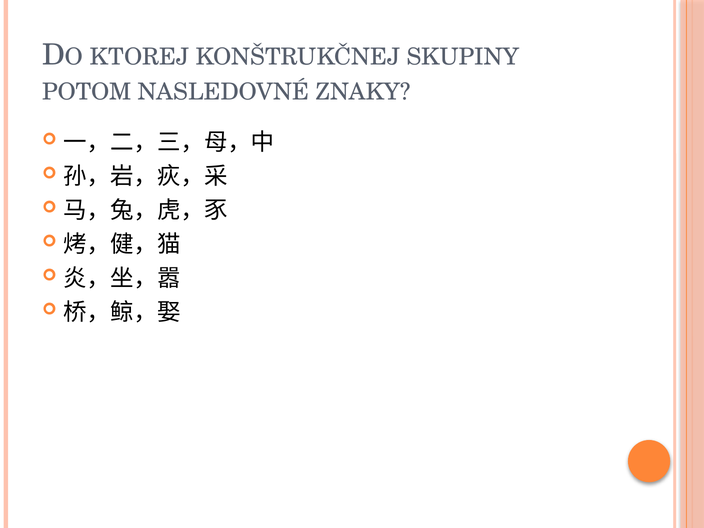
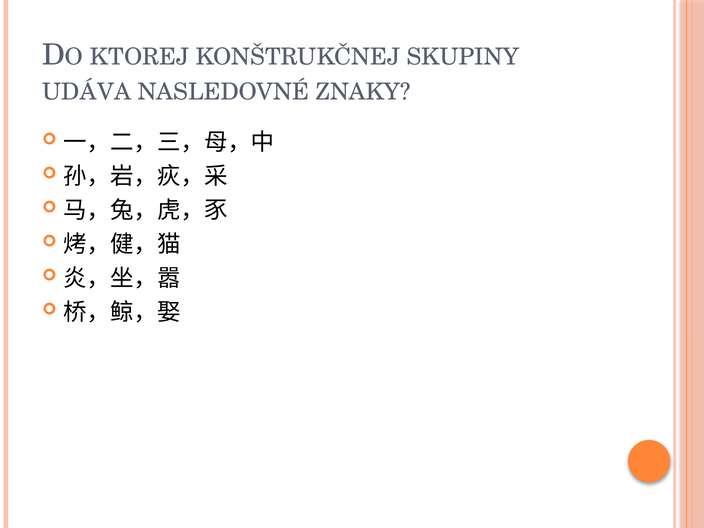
POTOM: POTOM -> UDÁVA (87, 92)
